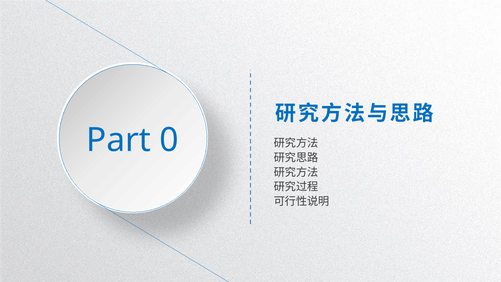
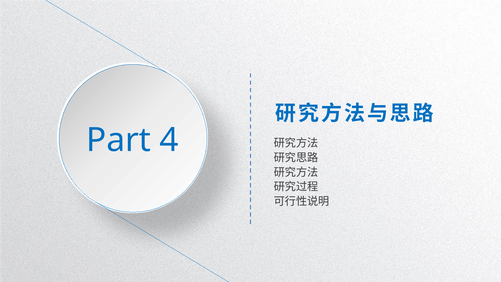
0: 0 -> 4 (169, 140)
